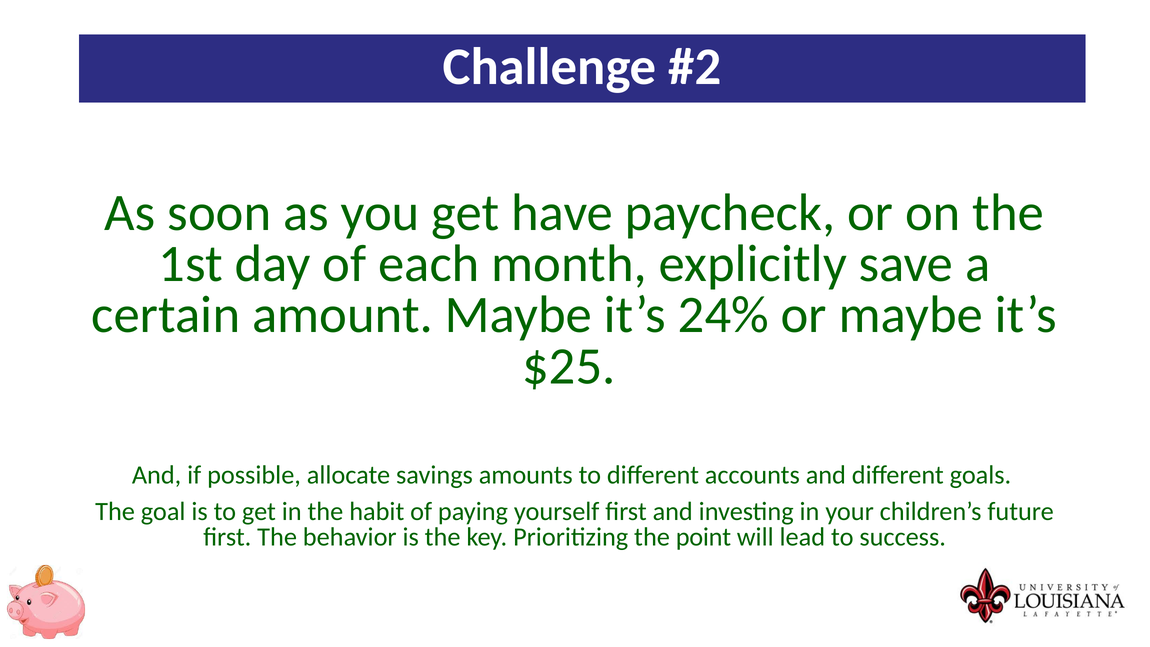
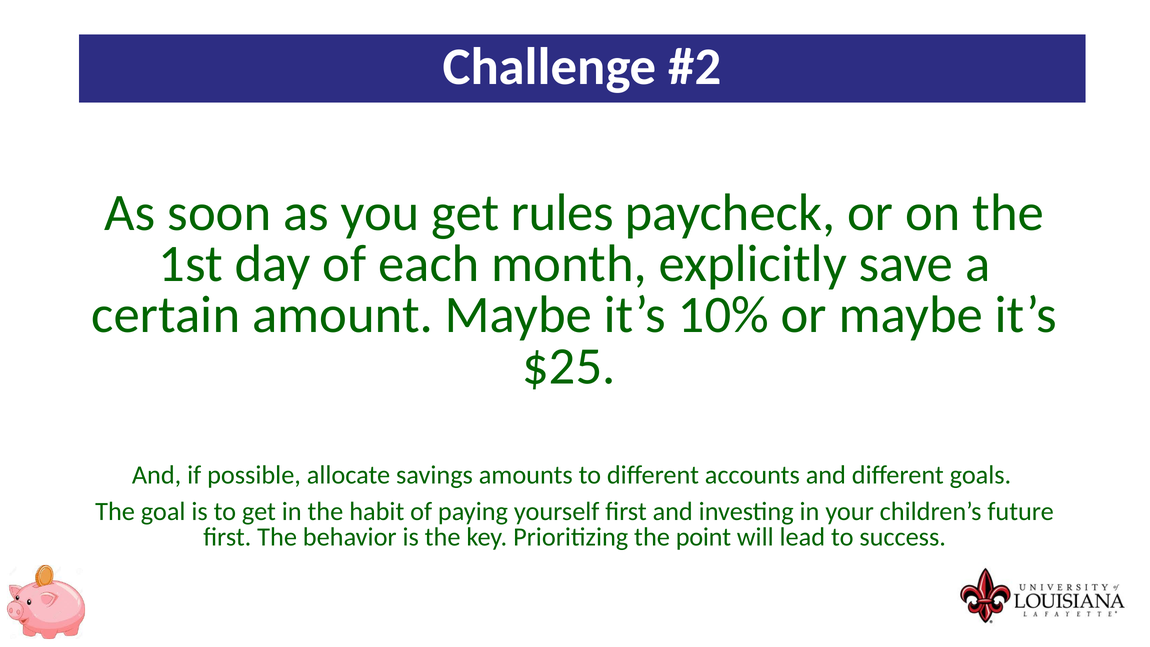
have: have -> rules (562, 213)
24%: 24% -> 10% (723, 315)
